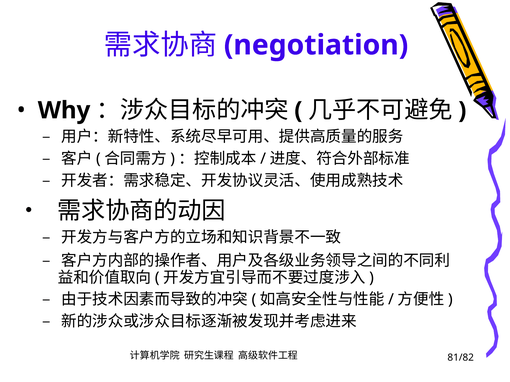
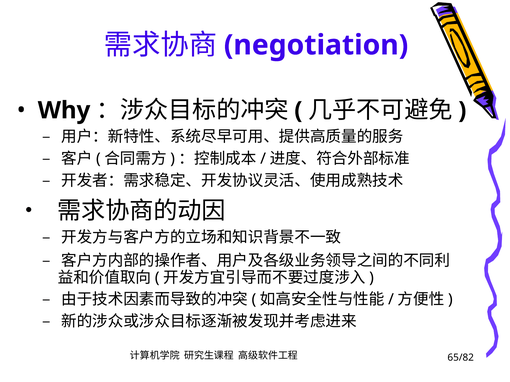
81/82: 81/82 -> 65/82 (461, 358)
